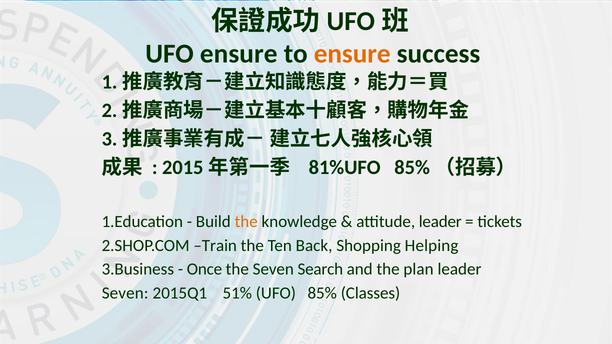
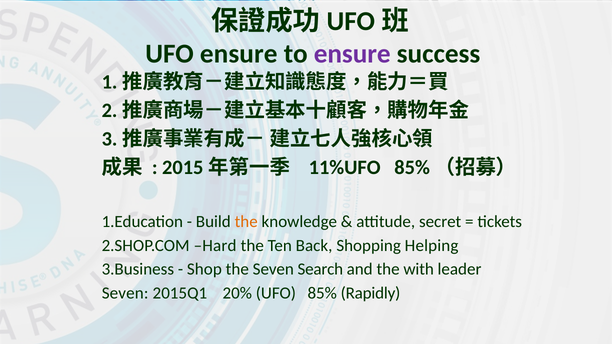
ensure colour: orange -> purple (352, 54)
81%UFO: 81%UFO -> 11%UFO (345, 168)
attitude leader: leader -> secret (440, 222)
Train: Train -> Hard (215, 246)
Once: Once -> Shop (204, 270)
plan: plan -> with (419, 270)
51%: 51% -> 20% (237, 293)
Classes: Classes -> Rapidly (371, 293)
